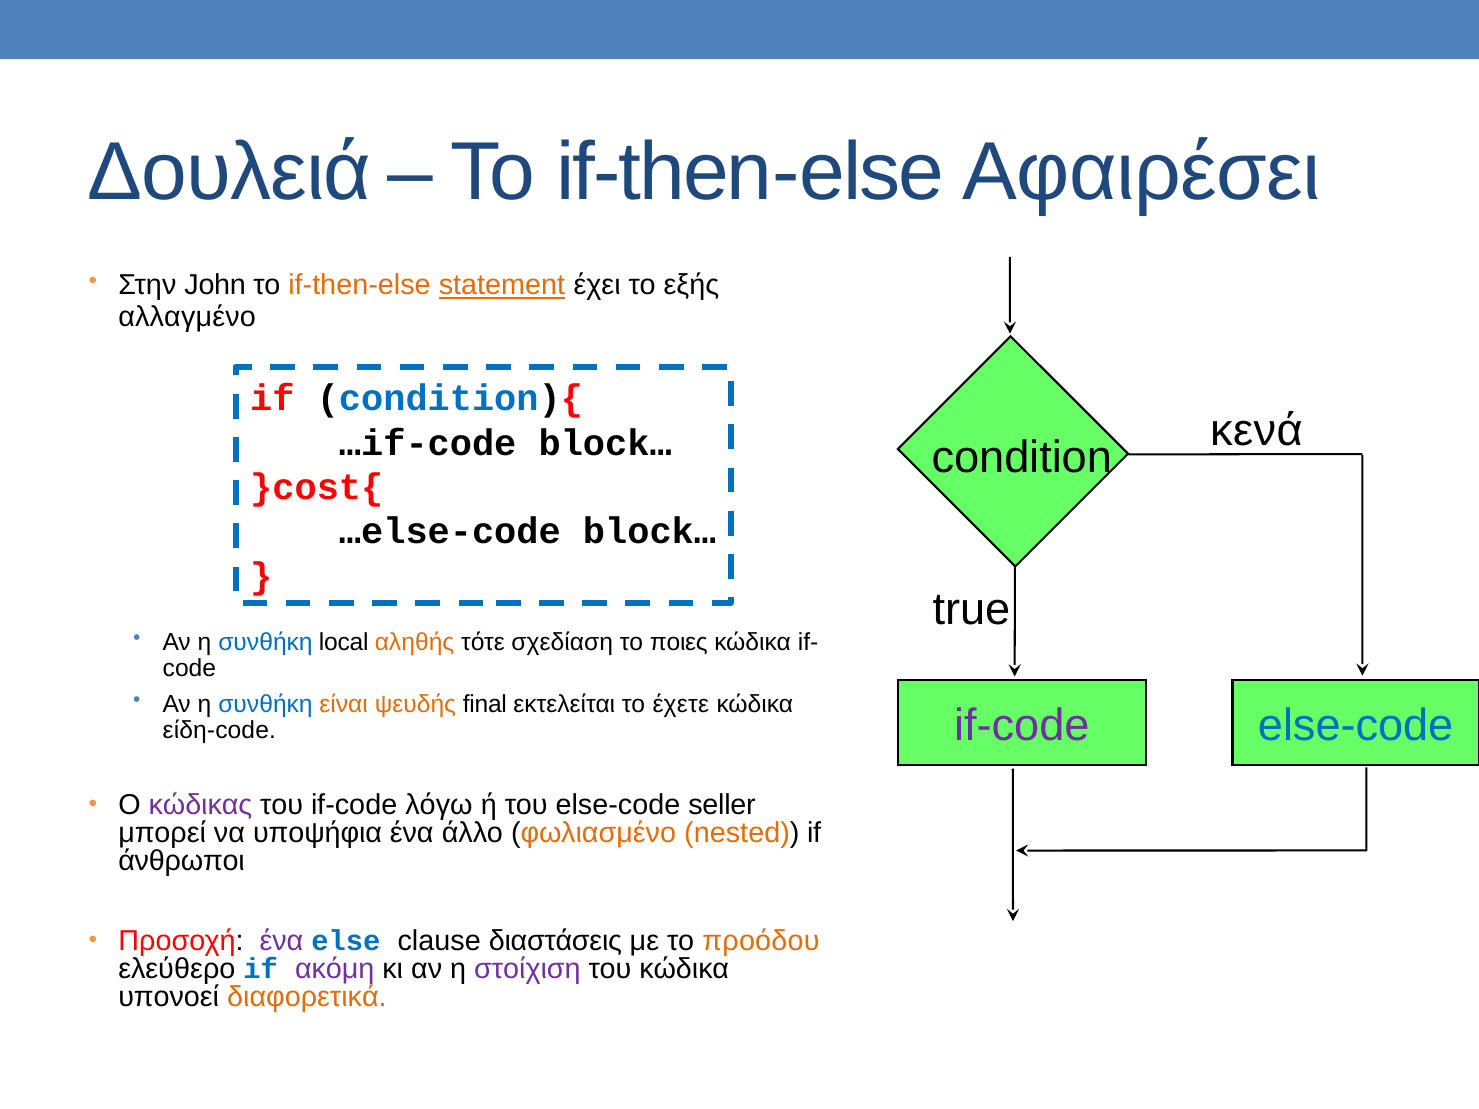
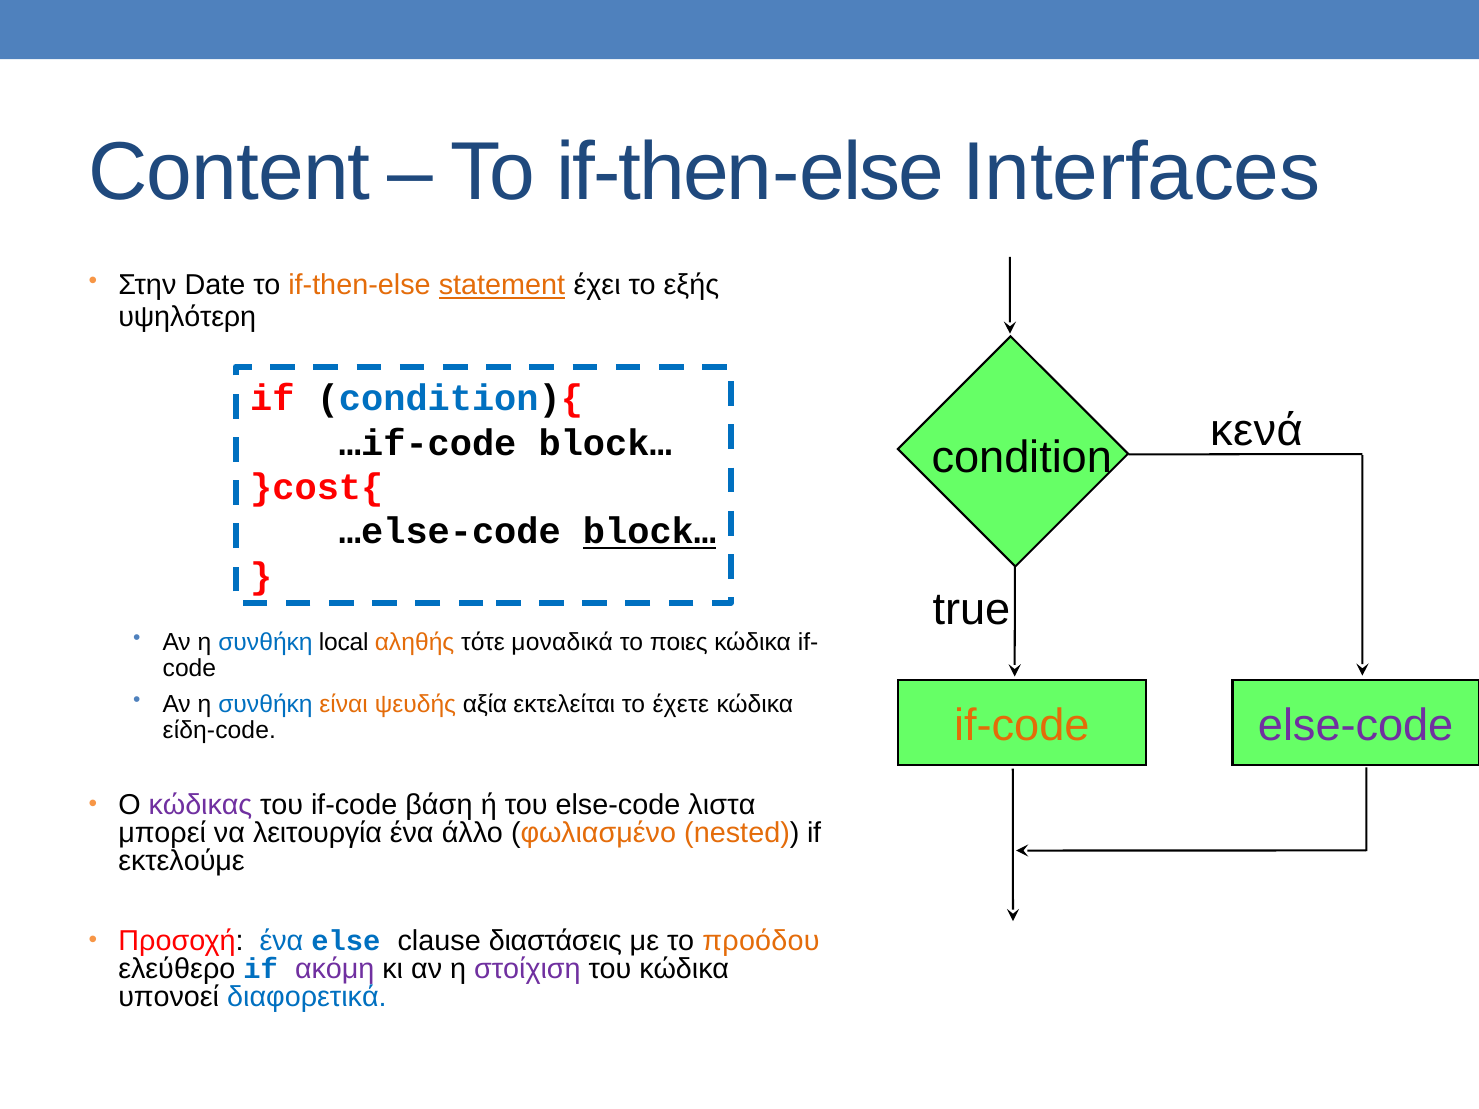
Δουλειά: Δουλειά -> Content (229, 172)
Αφαιρέσει: Αφαιρέσει -> Interfaces (1141, 172)
John: John -> Date (215, 285)
αλλαγμένο: αλλαγμένο -> υψηλότερη (187, 317)
block… underline: none -> present (650, 532)
σχεδίαση: σχεδίαση -> μοναδικά (562, 642)
final: final -> αξία (485, 704)
if-code colour: purple -> orange (1022, 726)
else-code colour: blue -> purple (1356, 726)
λόγω: λόγω -> βάση (439, 806)
seller: seller -> λιστα (722, 806)
υποψήφια: υποψήφια -> λειτουργία (318, 834)
άνθρωποι: άνθρωποι -> εκτελούμε (182, 861)
ένα colour: purple -> blue (281, 942)
διαφορετικά colour: orange -> blue (307, 997)
